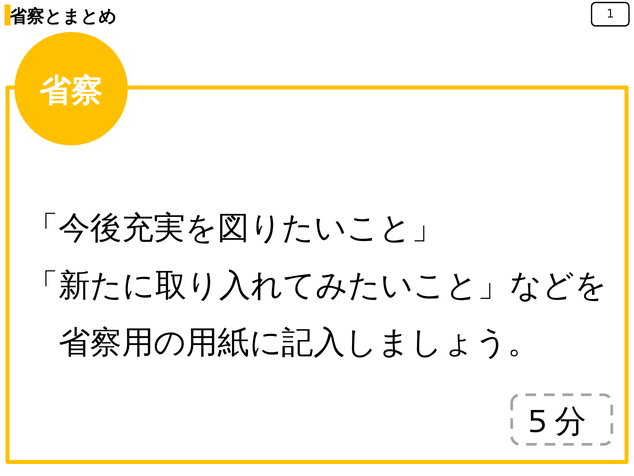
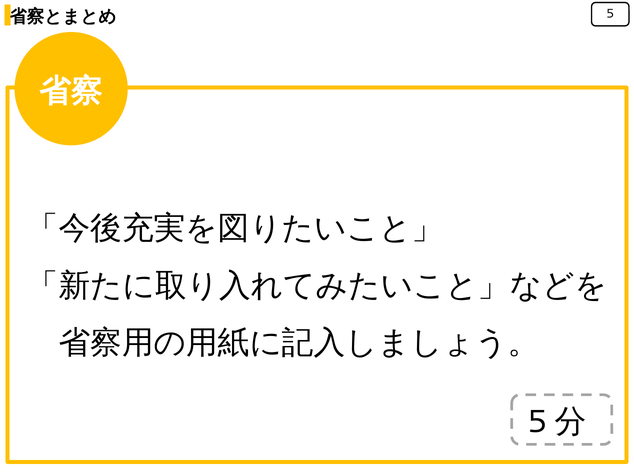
1: 1 -> 5 (610, 14)
